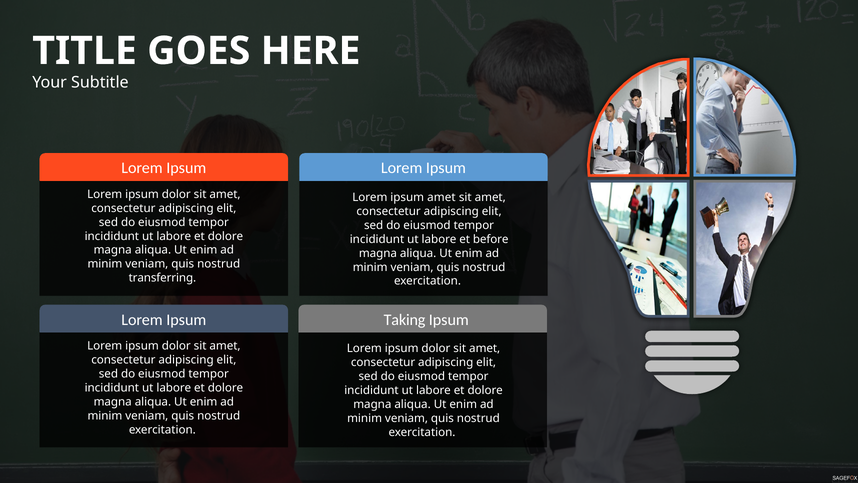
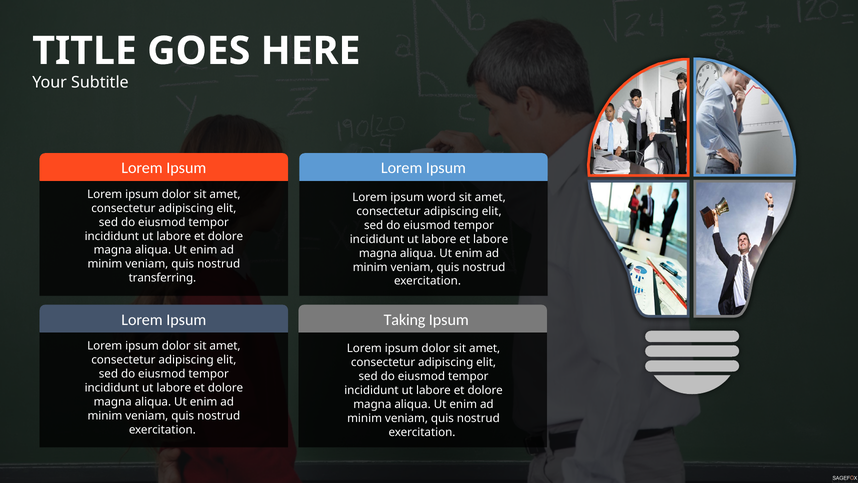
ipsum amet: amet -> word (441, 197)
et before: before -> labore (491, 239)
